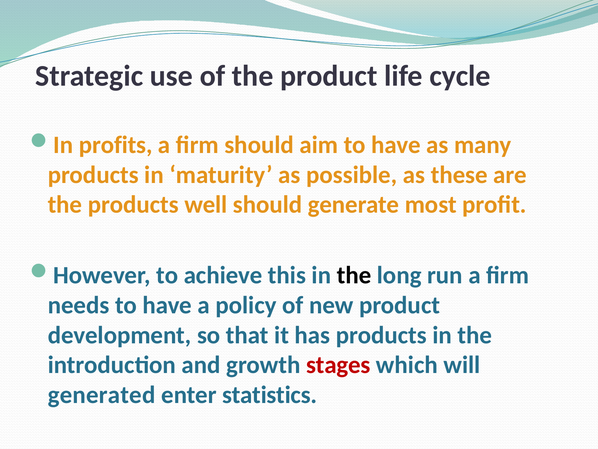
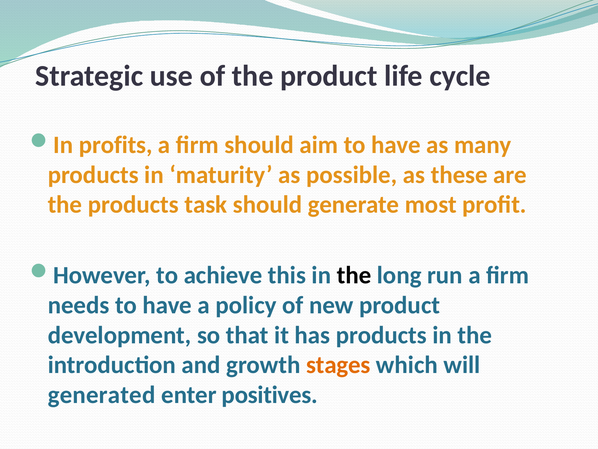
well: well -> task (206, 205)
stages colour: red -> orange (338, 365)
statistics: statistics -> positives (270, 395)
